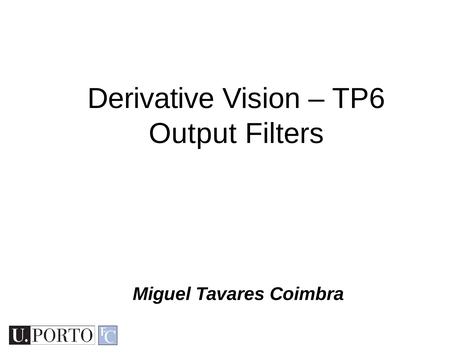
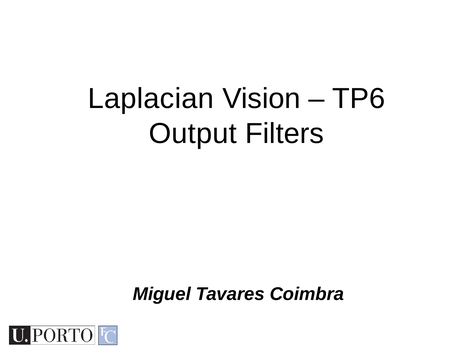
Derivative: Derivative -> Laplacian (151, 99)
